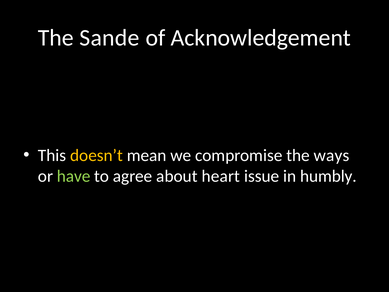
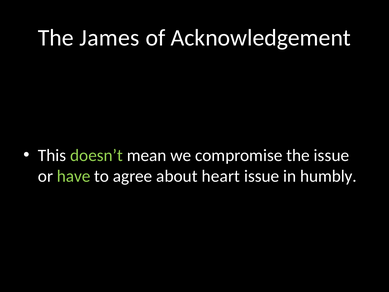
Sande: Sande -> James (109, 38)
doesn’t colour: yellow -> light green (96, 155)
the ways: ways -> issue (331, 155)
